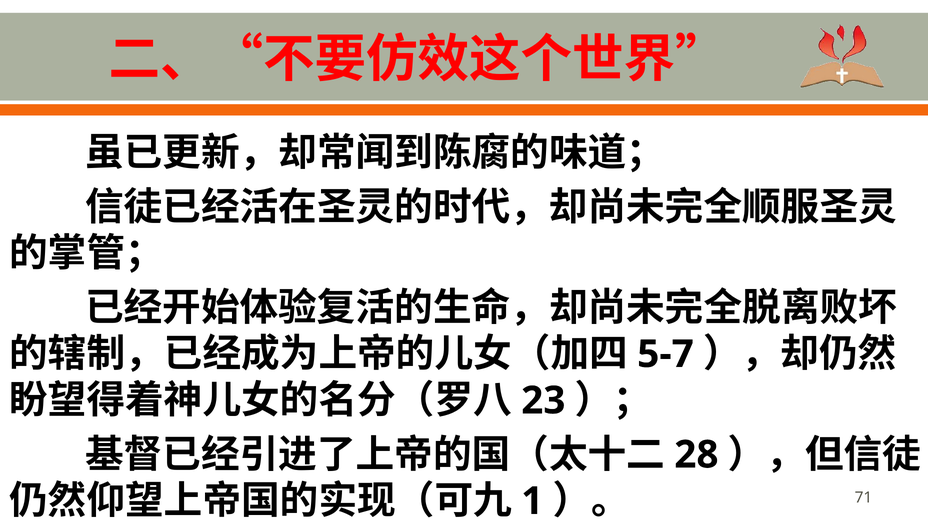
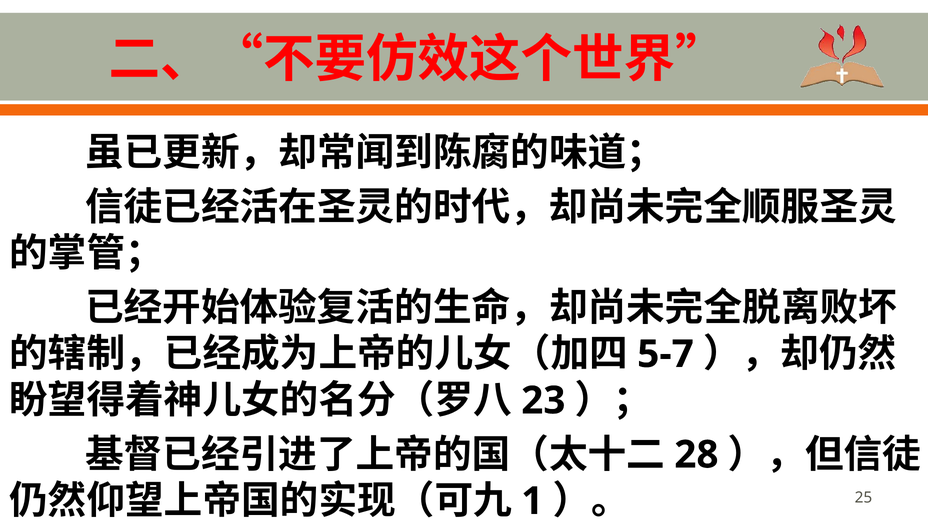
71: 71 -> 25 (864, 498)
